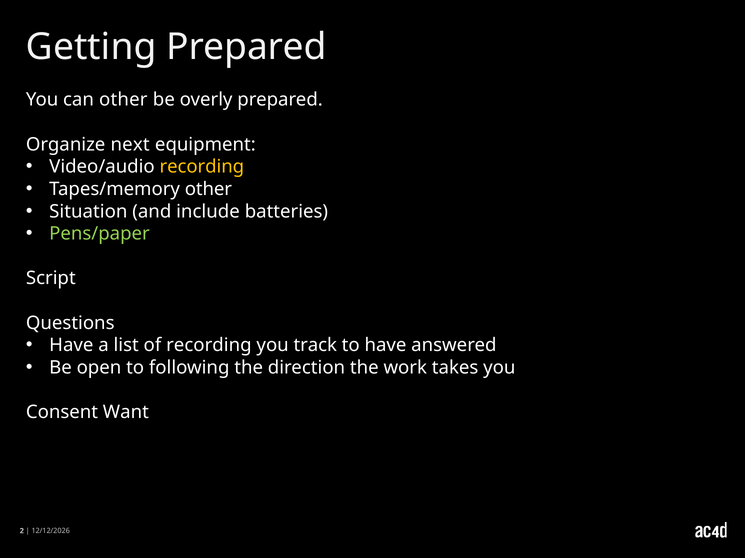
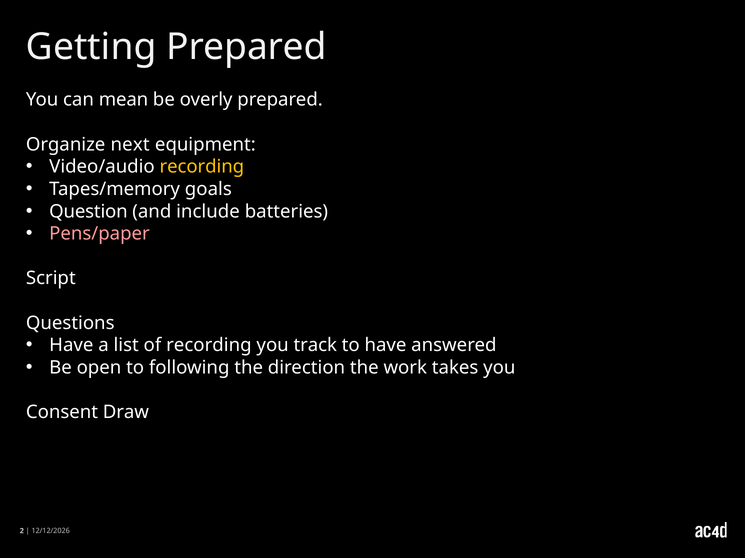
can other: other -> mean (123, 100)
Tapes/memory other: other -> goals (208, 189)
Situation: Situation -> Question (88, 212)
Pens/paper colour: light green -> pink (99, 234)
Want: Want -> Draw (126, 413)
